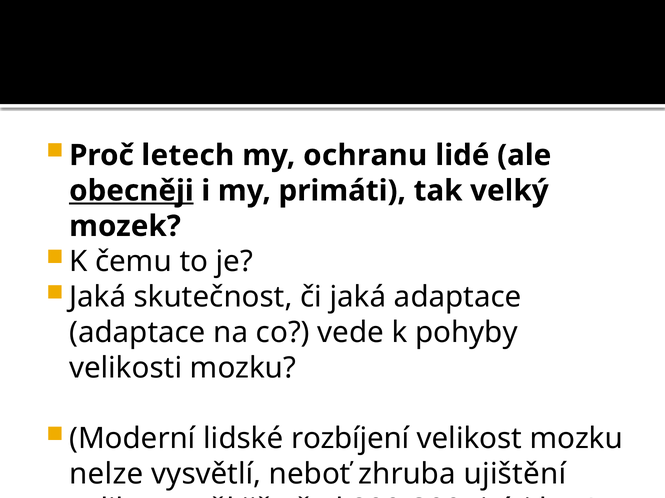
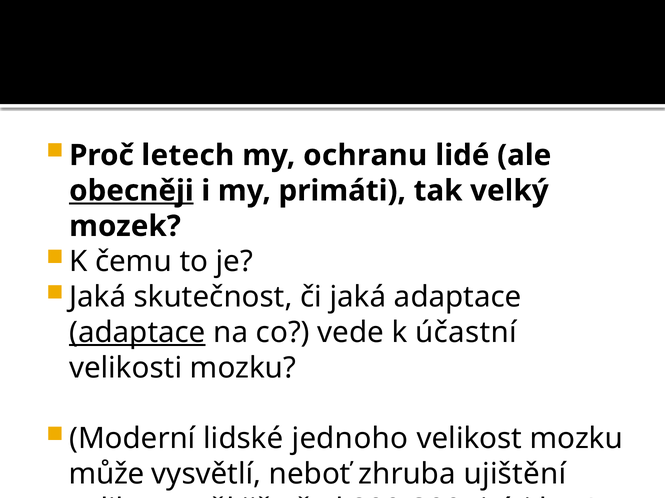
adaptace underline: none -> present (137, 333)
pohyby: pohyby -> účastní (466, 333)
rozbíjení: rozbíjení -> jednoho (350, 439)
nelze: nelze -> může (107, 475)
